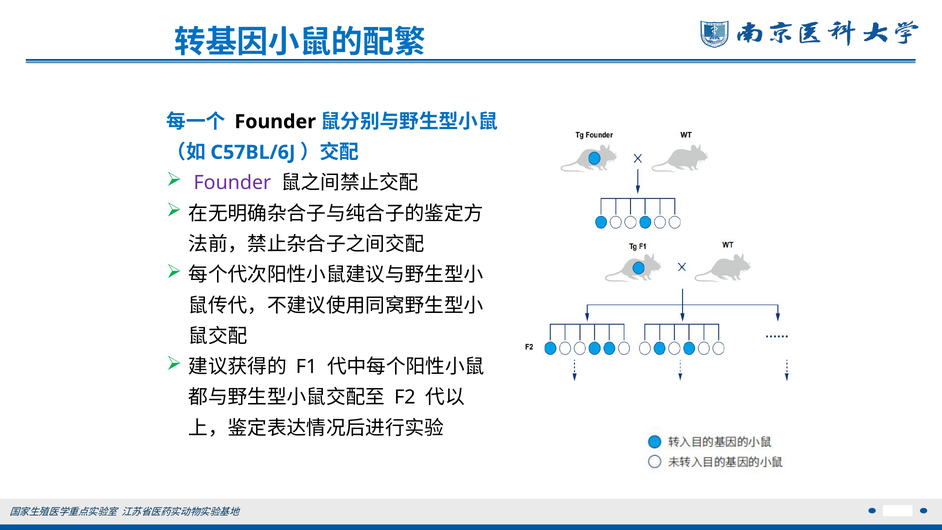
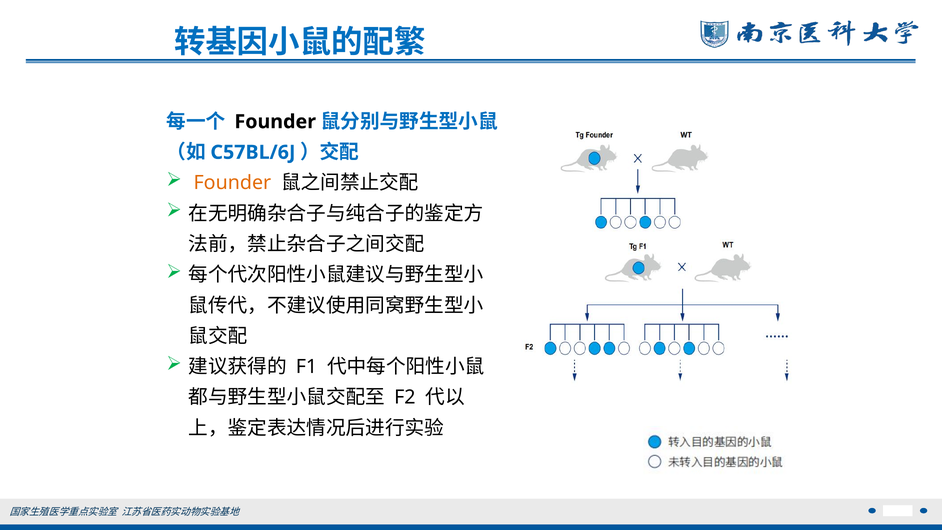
Founder colour: purple -> orange (232, 183)
